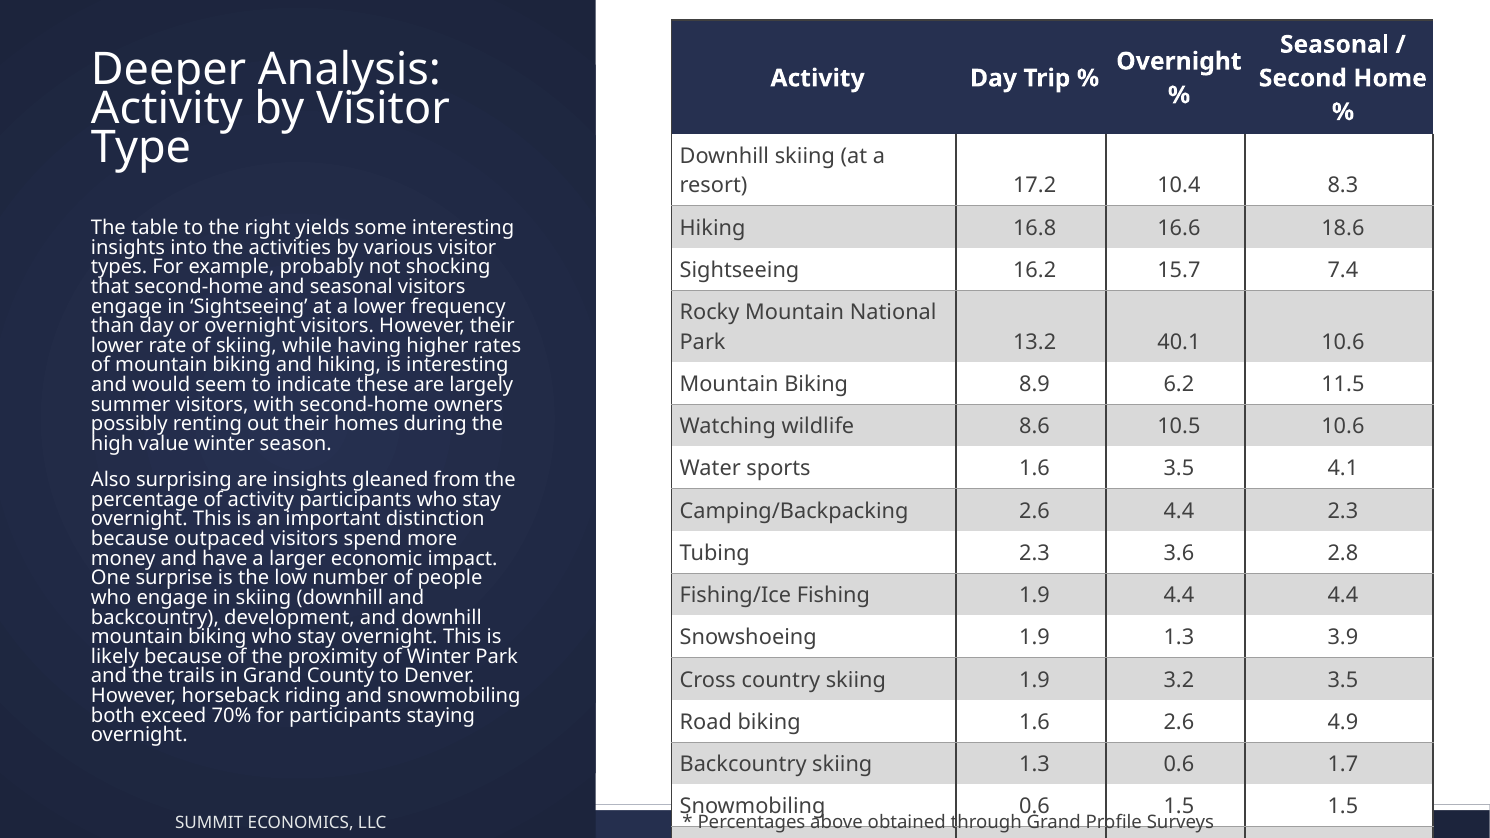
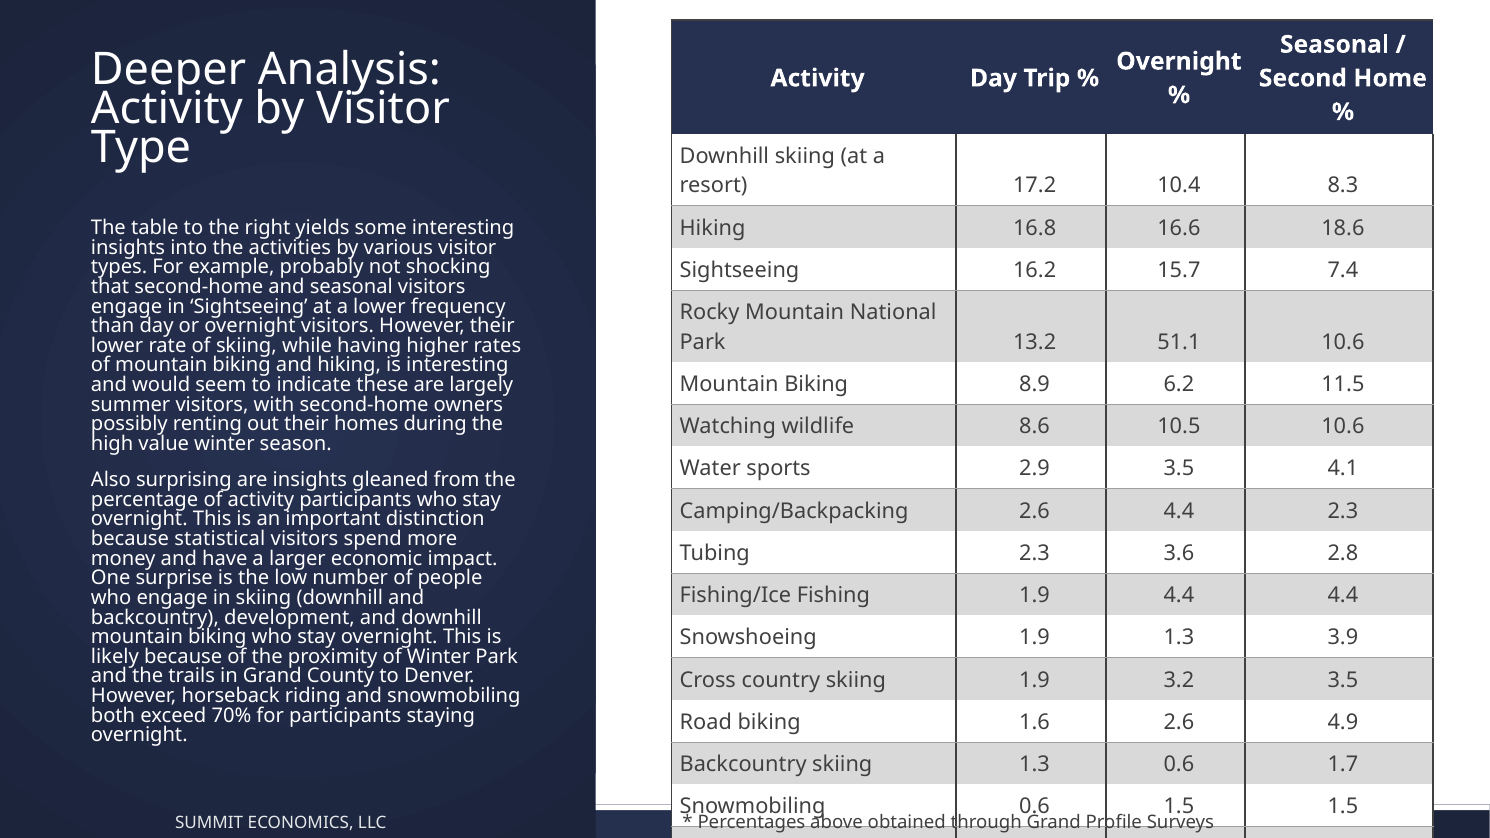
40.1: 40.1 -> 51.1 (1179, 342)
sports 1.6: 1.6 -> 2.9 (1035, 469)
outpaced: outpaced -> statistical (220, 539)
